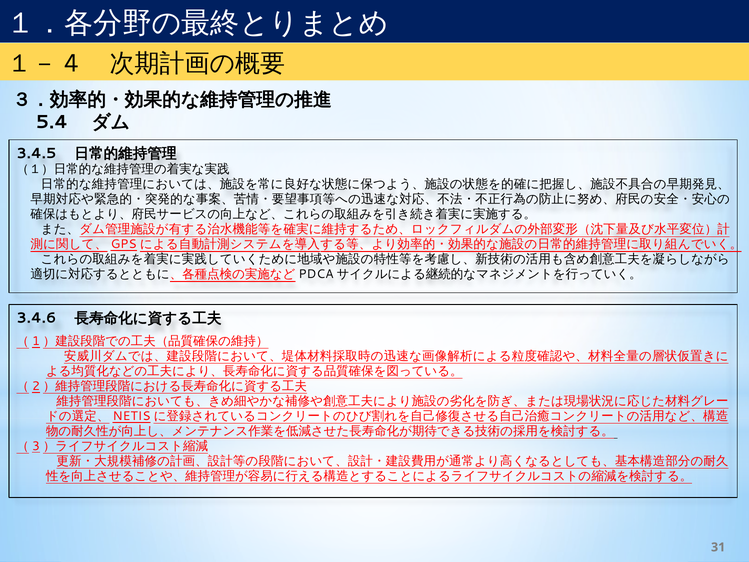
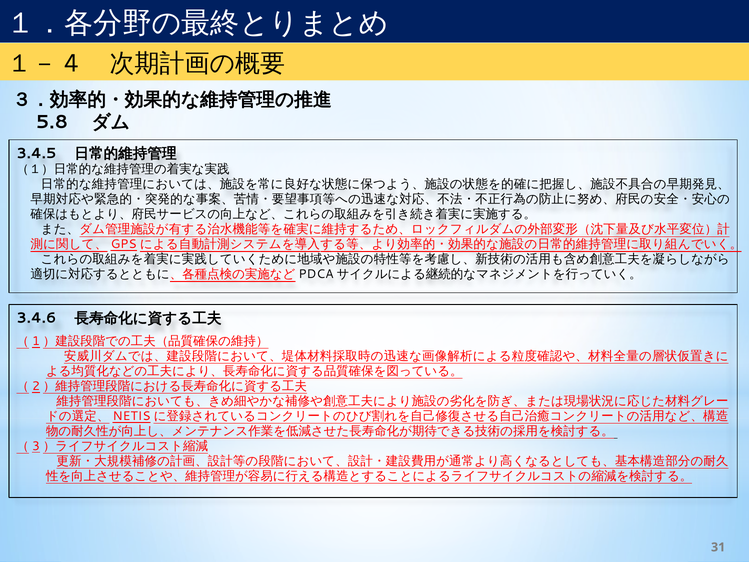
5.4: 5.4 -> 5.8 (52, 122)
